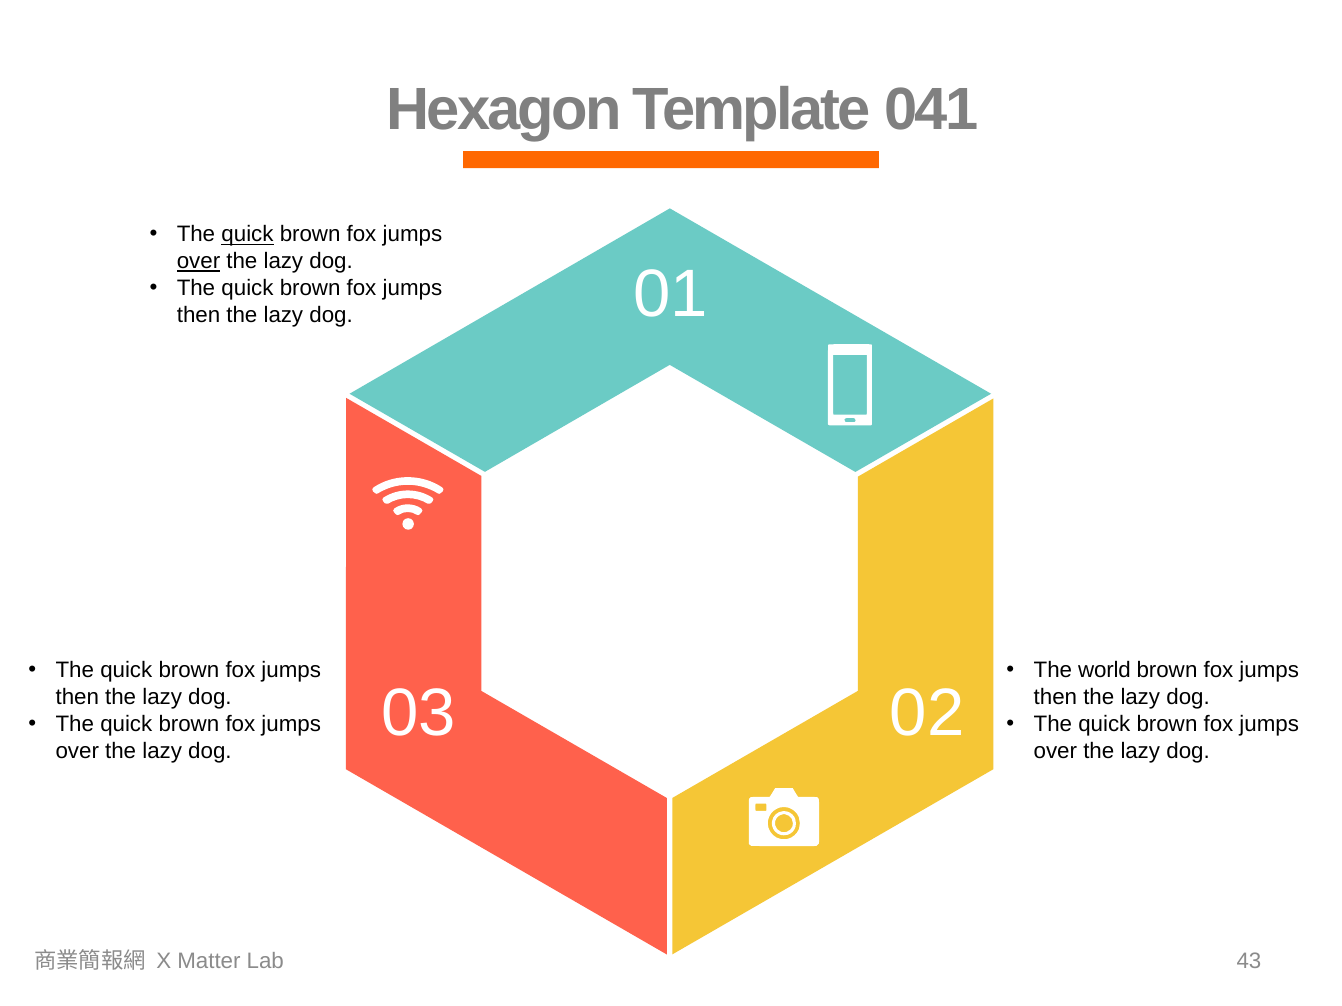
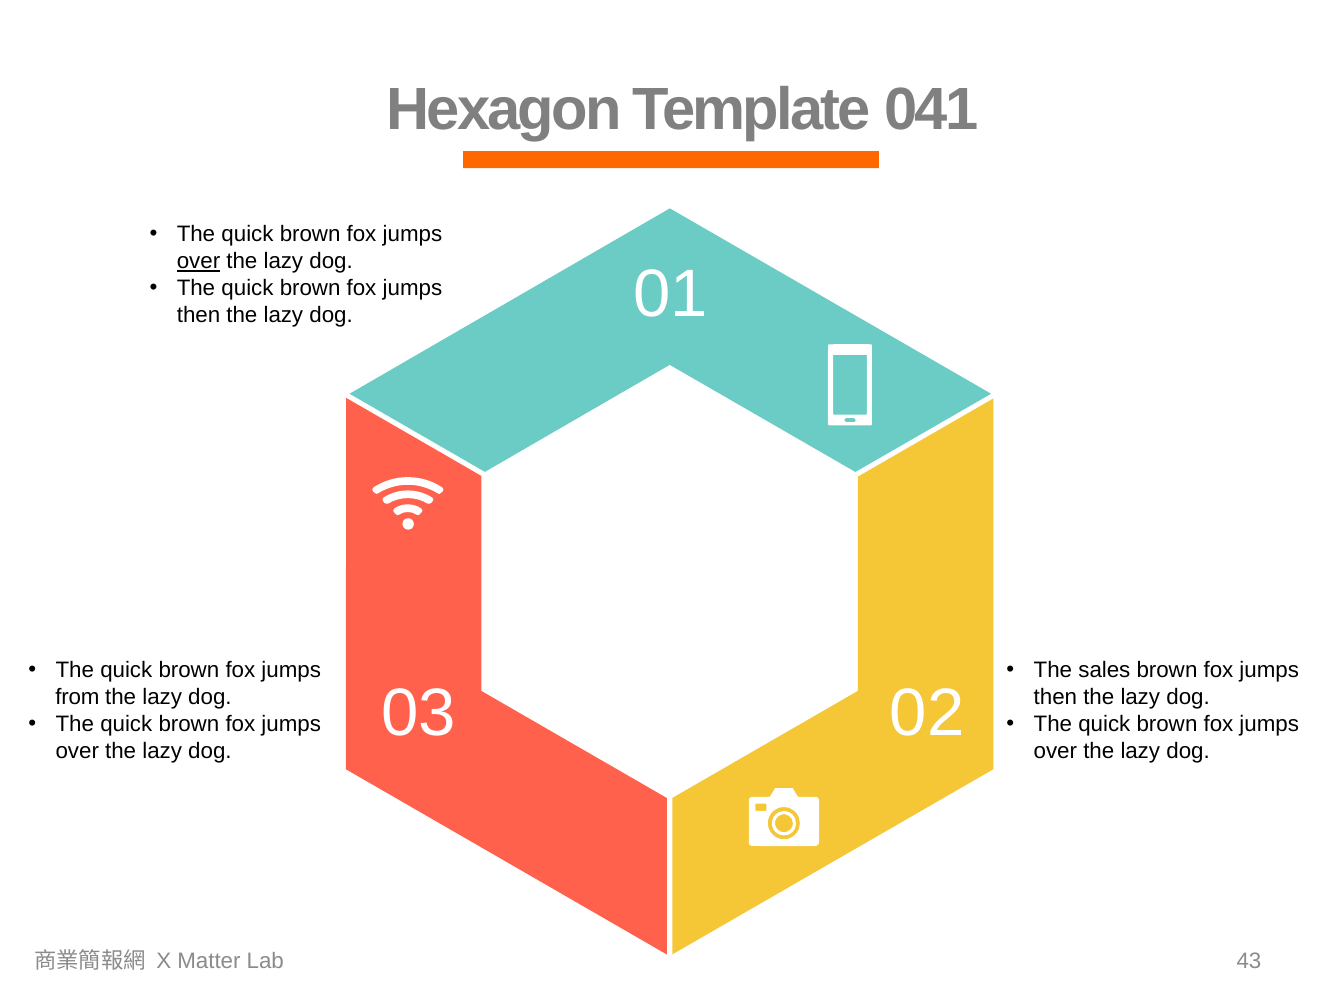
quick underline: present -> none (248, 235)
world: world -> sales (1104, 671)
then: then -> from (77, 697)
